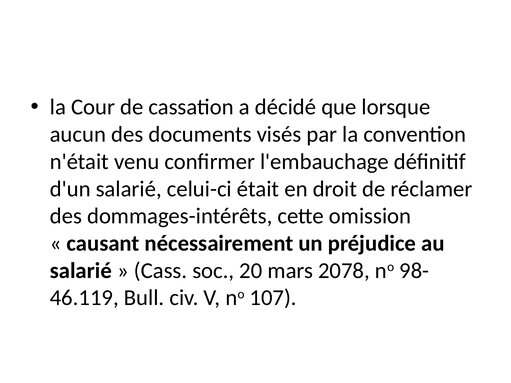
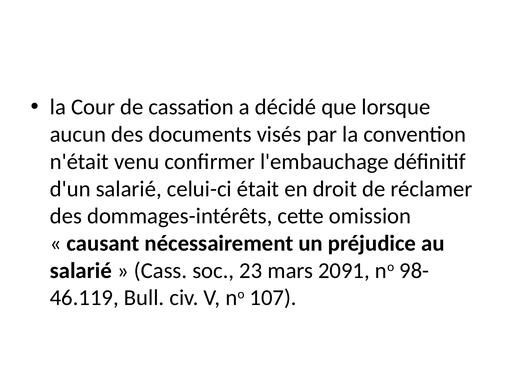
20: 20 -> 23 (251, 271)
2078: 2078 -> 2091 (344, 271)
